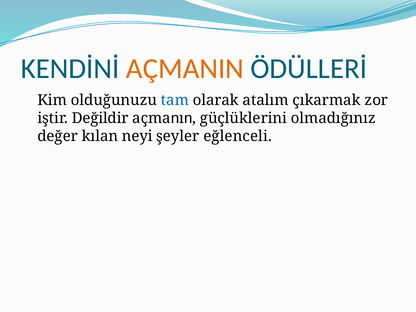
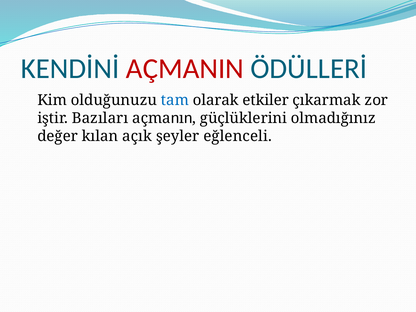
AÇMANIN colour: orange -> red (185, 69)
atalım: atalım -> etkiler (266, 100)
Değildir: Değildir -> Bazıları (100, 118)
neyi: neyi -> açık (137, 136)
